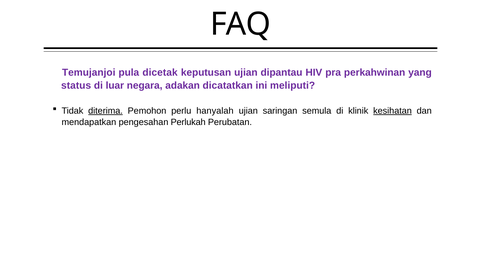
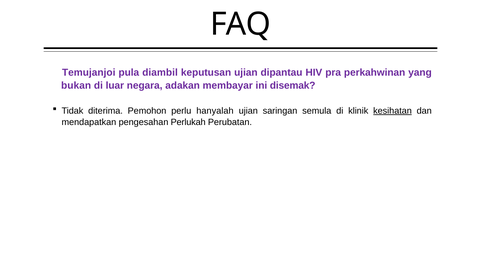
dicetak: dicetak -> diambil (160, 73)
status: status -> bukan (76, 85)
dicatatkan: dicatatkan -> membayar (228, 85)
meliputi: meliputi -> disemak (293, 85)
diterima underline: present -> none (106, 111)
